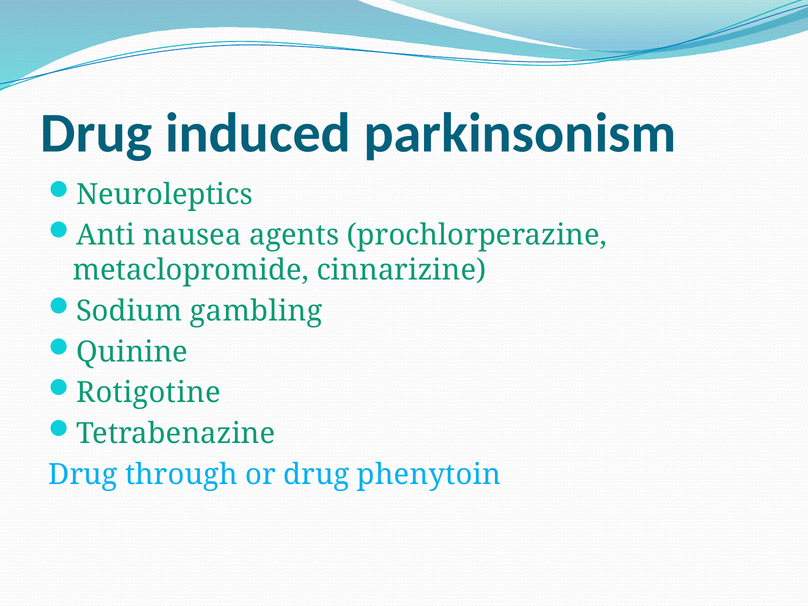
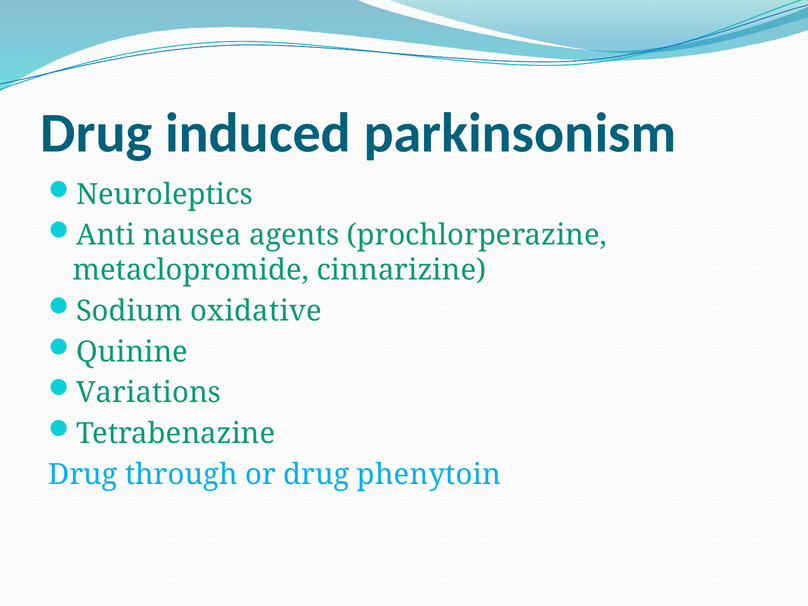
gambling: gambling -> oxidative (256, 311)
Rotigotine: Rotigotine -> Variations (149, 393)
